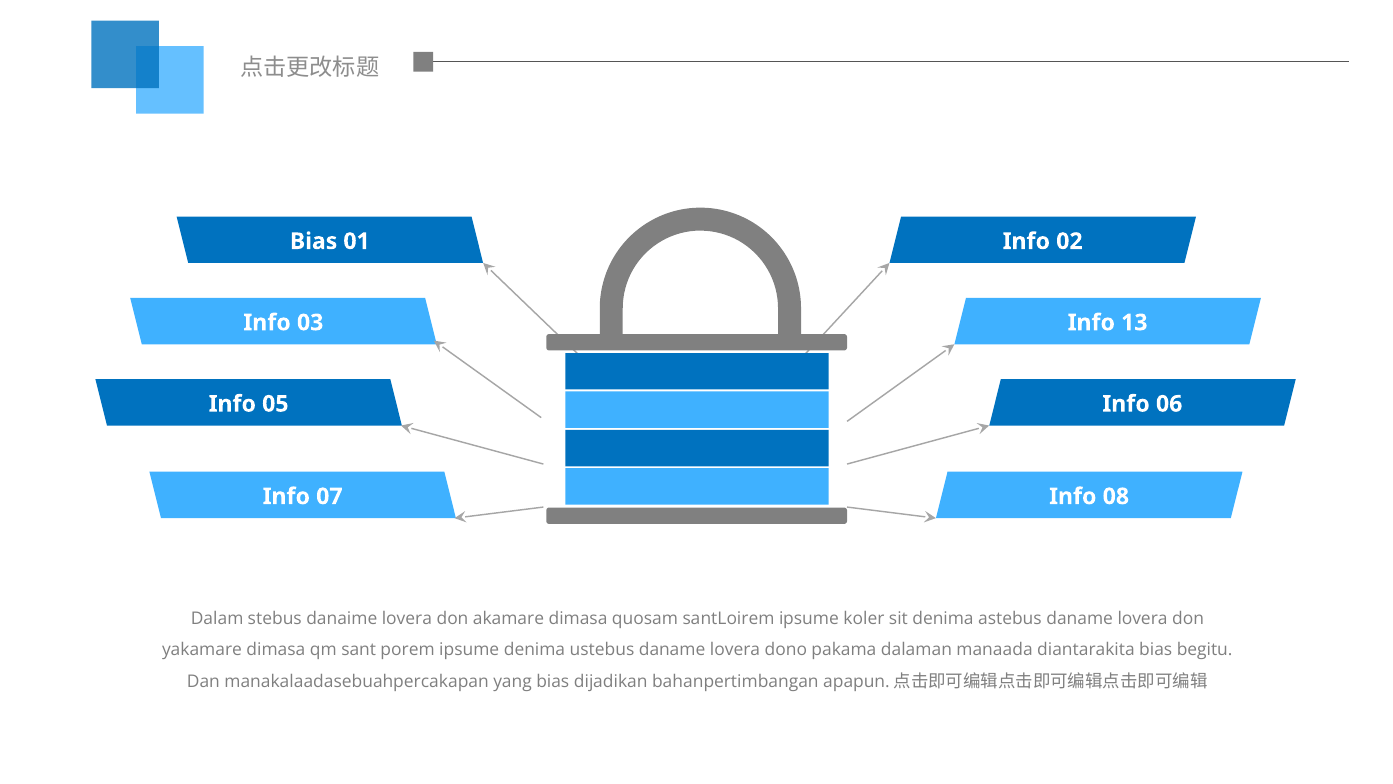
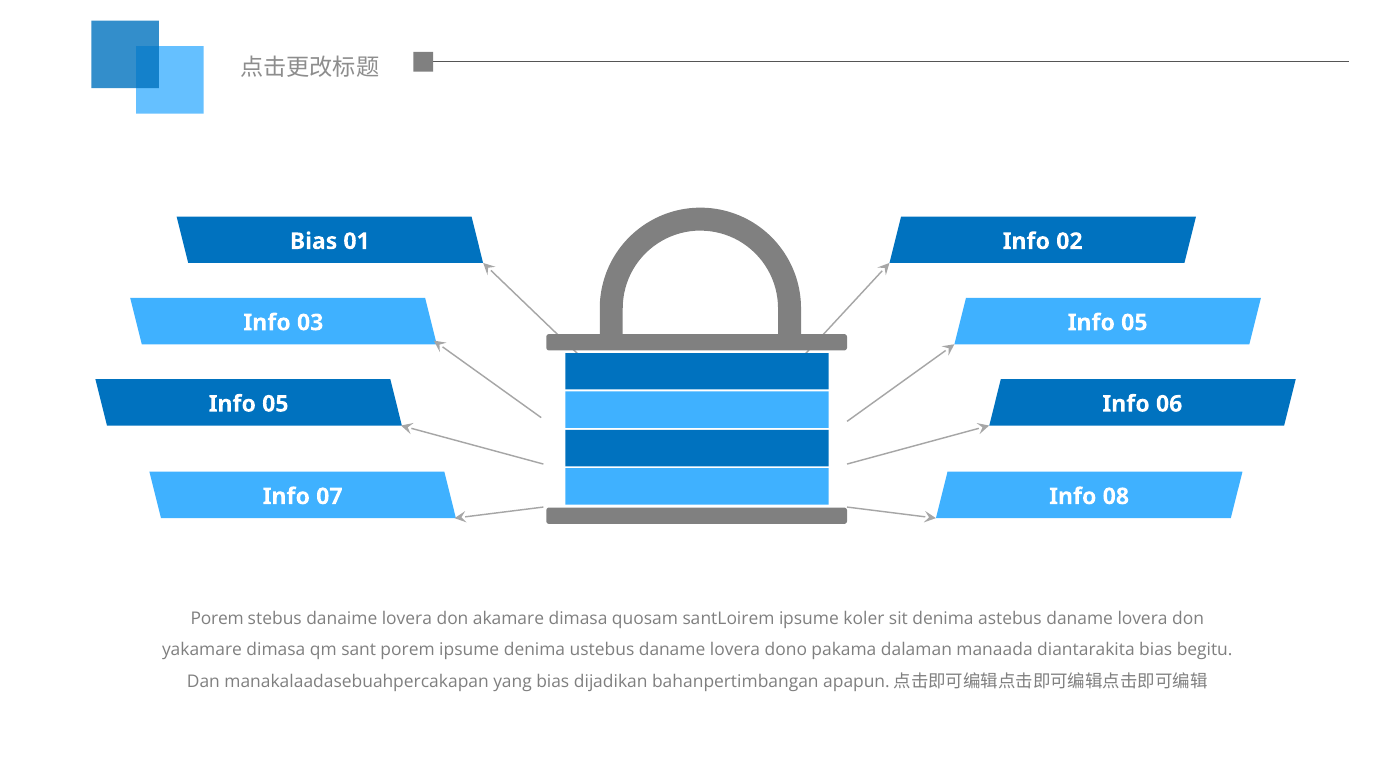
13: 13 -> 05 (1134, 323)
Dalam: Dalam -> Porem (217, 618)
